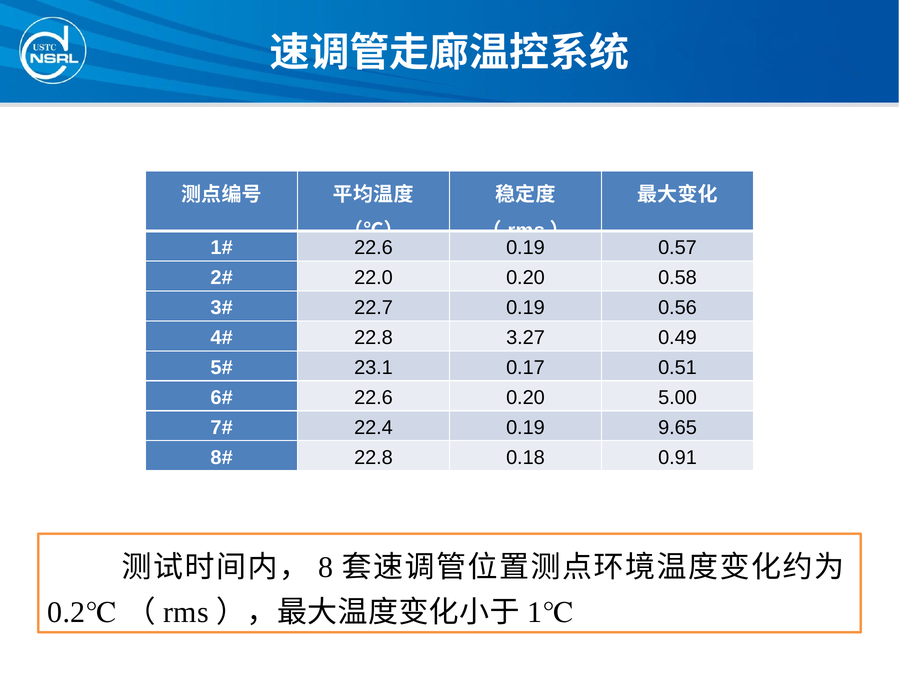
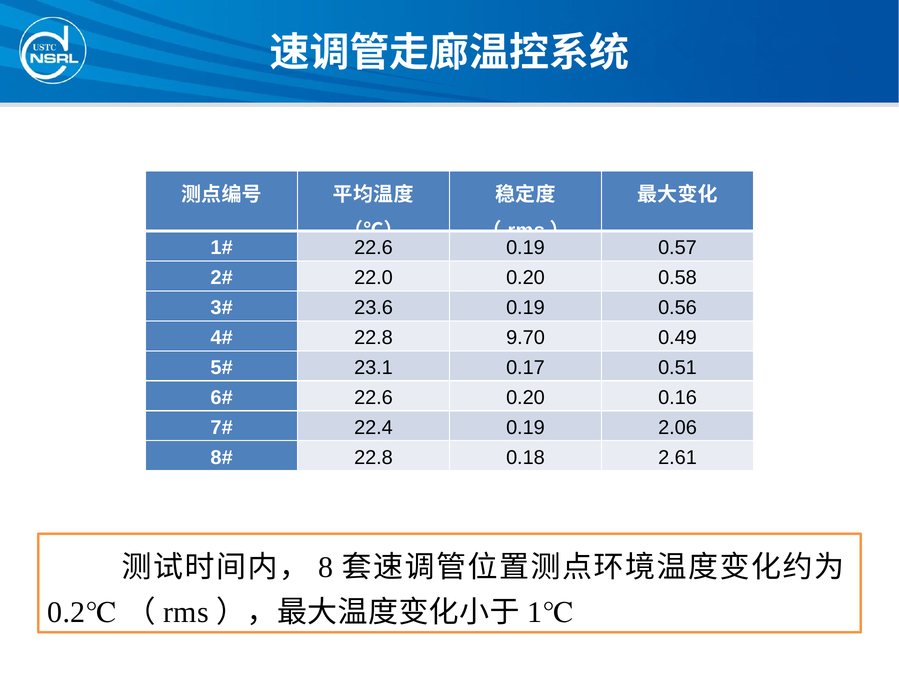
22.7: 22.7 -> 23.6 (374, 308)
3.27: 3.27 -> 9.70 (526, 338)
5.00: 5.00 -> 0.16 (678, 398)
9.65: 9.65 -> 2.06 (678, 428)
0.91: 0.91 -> 2.61 (678, 458)
